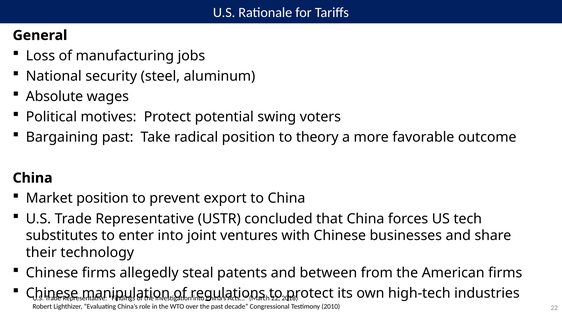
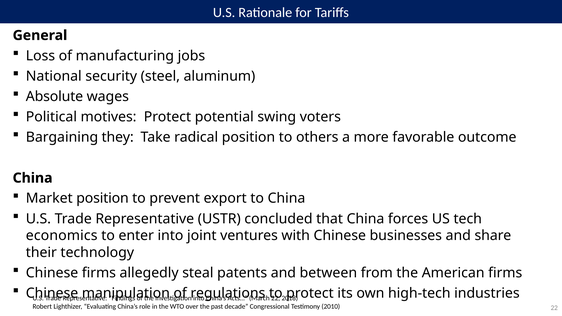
Bargaining past: past -> they (118, 137)
theory: theory -> others (317, 137)
substitutes: substitutes -> economics (62, 236)
